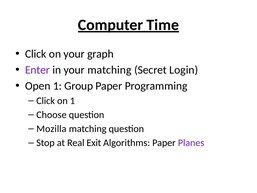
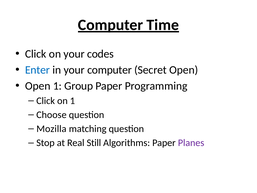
graph: graph -> codes (100, 54)
Enter colour: purple -> blue (37, 70)
your matching: matching -> computer (110, 70)
Secret Login: Login -> Open (184, 70)
Exit: Exit -> Still (94, 143)
